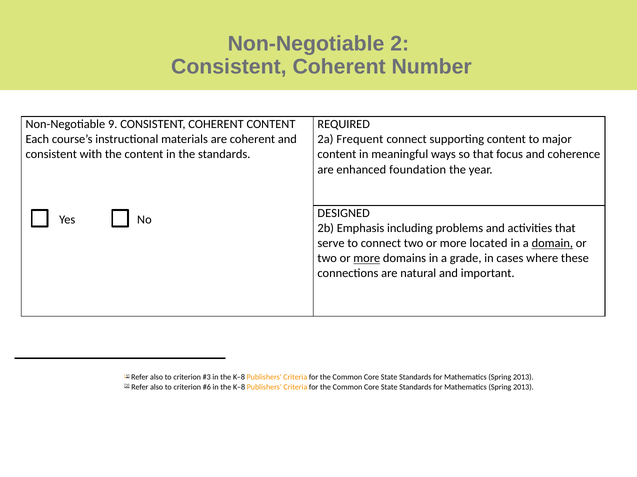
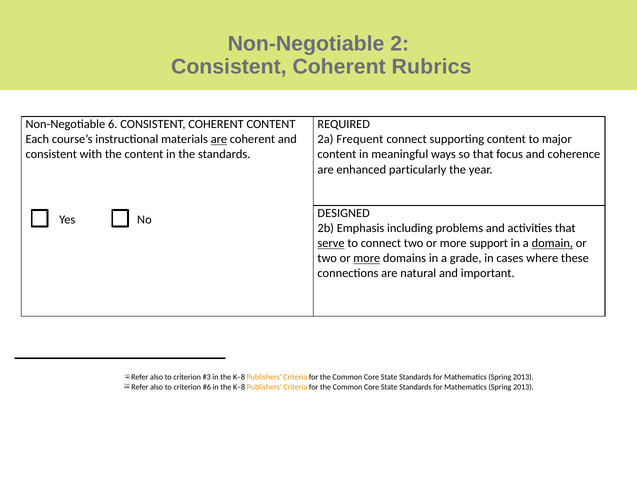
Number: Number -> Rubrics (432, 67)
9: 9 -> 6 (113, 124)
are underline: none -> present (219, 140)
foundation: foundation -> particularly (418, 170)
serve underline: none -> present (331, 244)
located: located -> support (489, 244)
